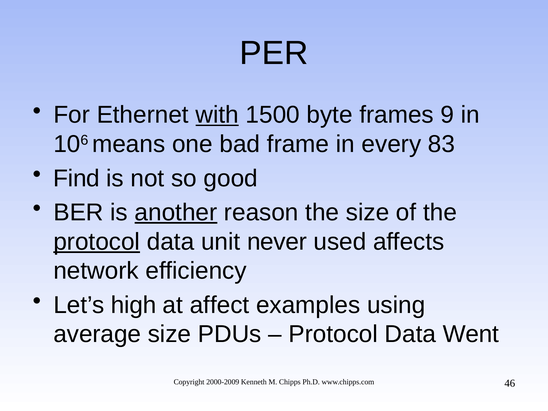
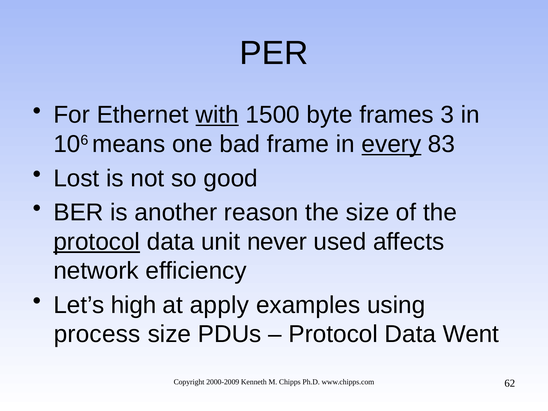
9: 9 -> 3 (447, 115)
every underline: none -> present (391, 144)
Find: Find -> Lost (76, 178)
another underline: present -> none (176, 212)
affect: affect -> apply (219, 305)
average: average -> process (97, 334)
46: 46 -> 62 (510, 383)
